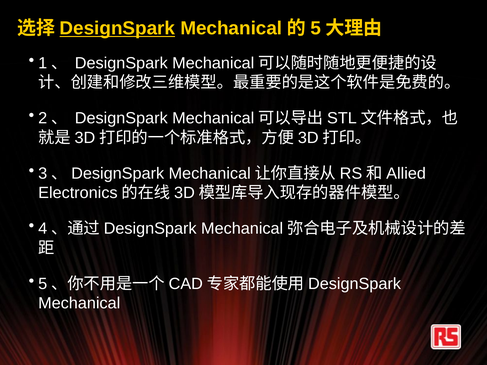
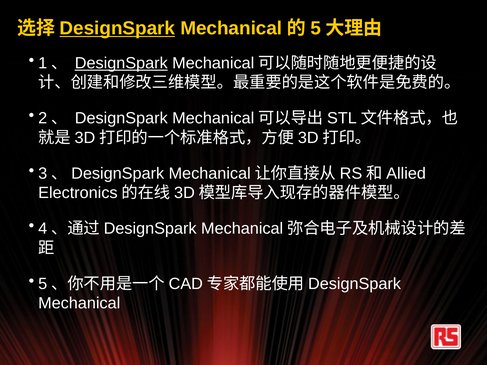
DesignSpark underline: none -> present (121, 63)
